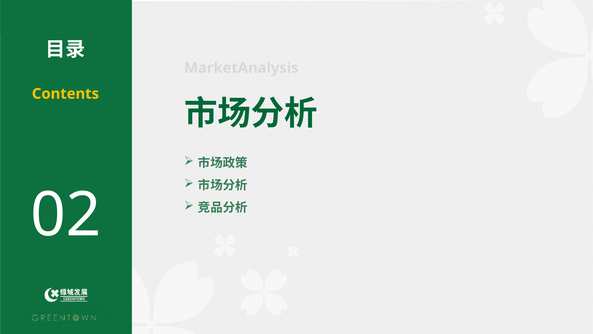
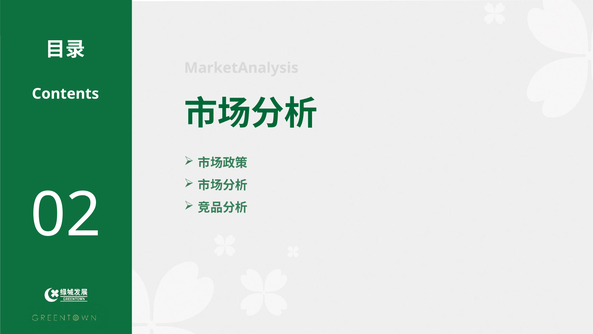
Contents colour: yellow -> white (65, 94)
